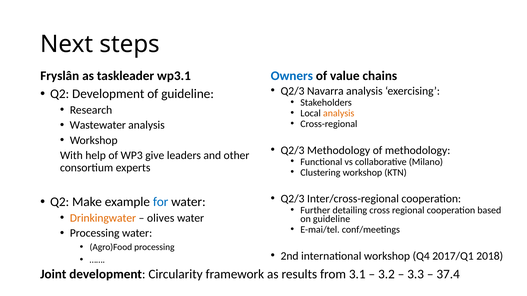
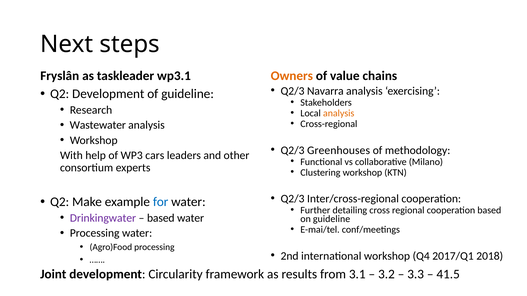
Owners colour: blue -> orange (292, 76)
Q2/3 Methodology: Methodology -> Greenhouses (339, 150)
give: give -> cars (155, 156)
Drinkingwater colour: orange -> purple (103, 218)
olives: olives -> based (161, 218)
37.4: 37.4 -> 41.5 (448, 275)
